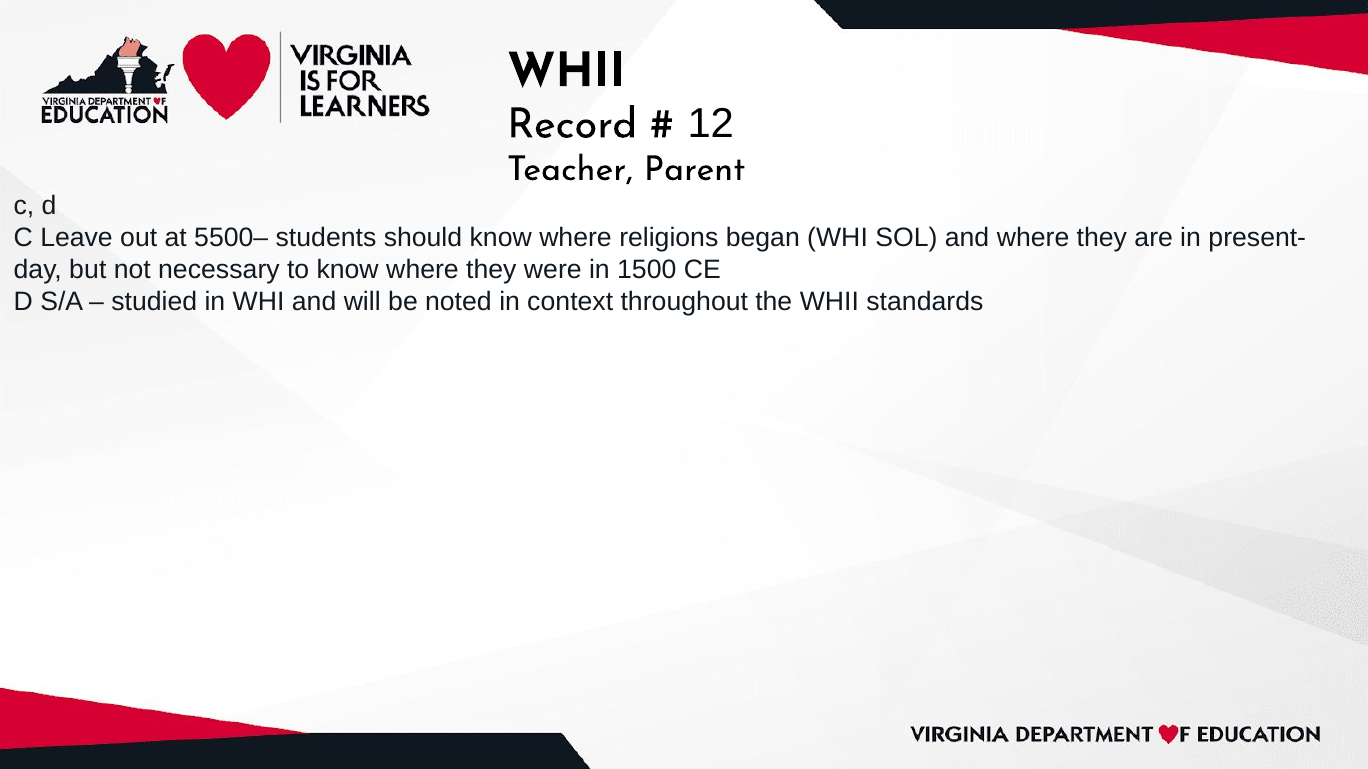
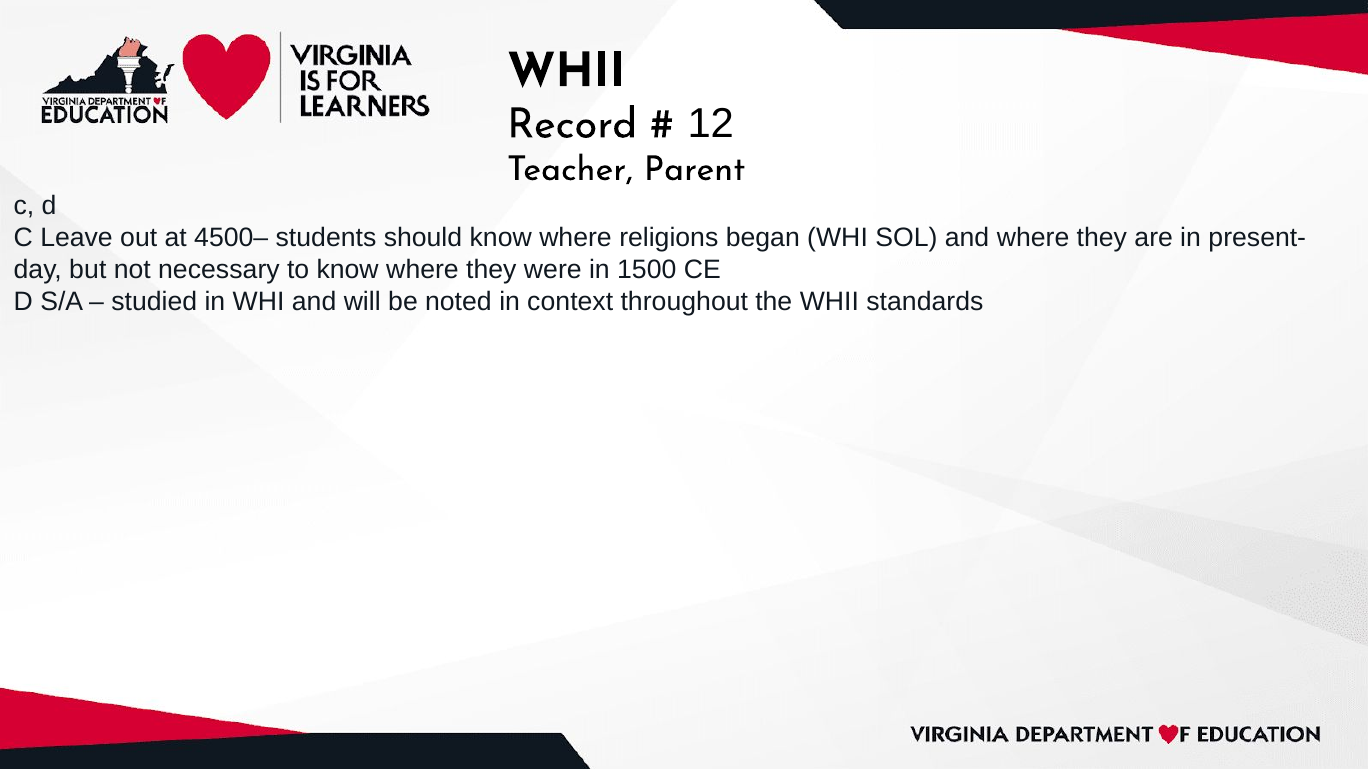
5500–: 5500– -> 4500– (231, 238)
